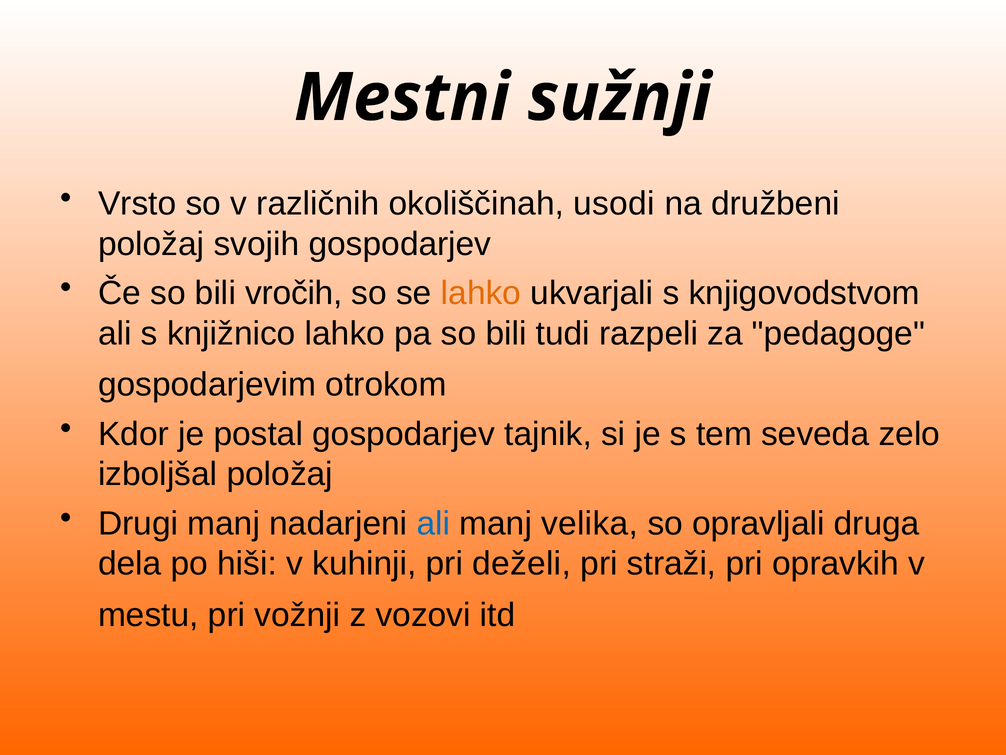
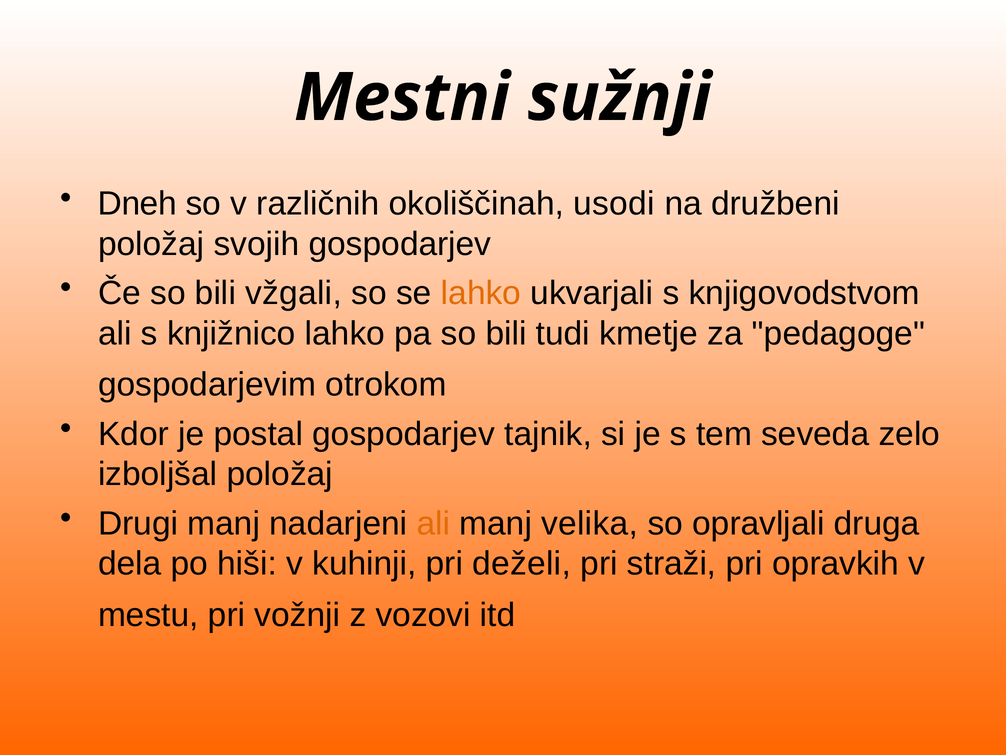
Vrsto: Vrsto -> Dneh (137, 204)
vročih: vročih -> vžgali (294, 293)
razpeli: razpeli -> kmetje (649, 333)
ali colour: blue -> orange (433, 523)
